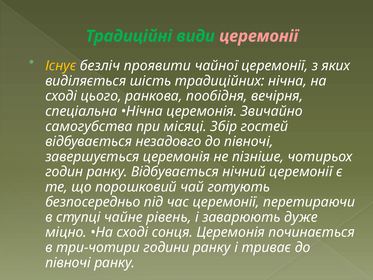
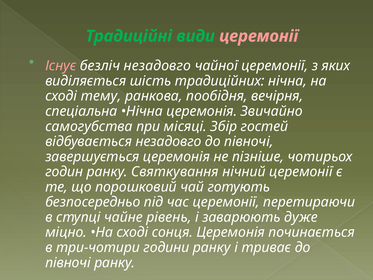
Існує colour: yellow -> pink (61, 66)
безліч проявити: проявити -> незадовго (157, 66)
цього: цього -> тему (101, 96)
ранку Відбувається: Відбувається -> Святкування (175, 172)
